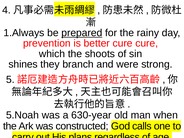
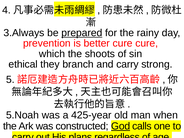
1.Always: 1.Always -> 3.Always (24, 33)
shines: shines -> ethical (23, 64)
and were: were -> carry (127, 64)
630-year: 630-year -> 425-year (91, 115)
God underline: none -> present (121, 126)
